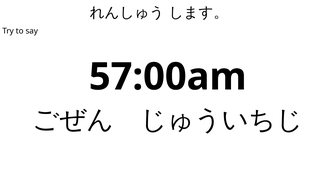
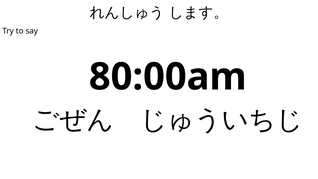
57:00am: 57:00am -> 80:00am (168, 77)
